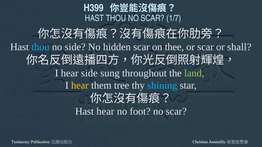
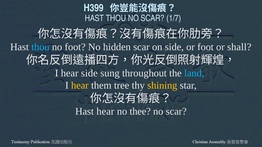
no side: side -> foot (75, 47)
on thee: thee -> side (174, 47)
or scar: scar -> foot (205, 47)
land colour: light green -> light blue (194, 73)
shining colour: light blue -> yellow (162, 85)
foot: foot -> thee (140, 112)
